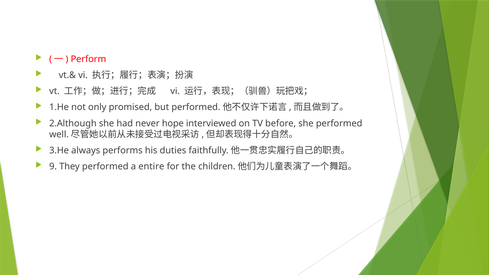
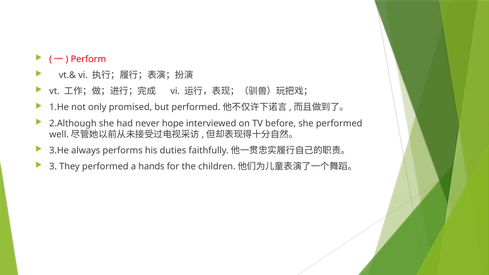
9: 9 -> 3 (53, 167)
entire: entire -> hands (151, 167)
